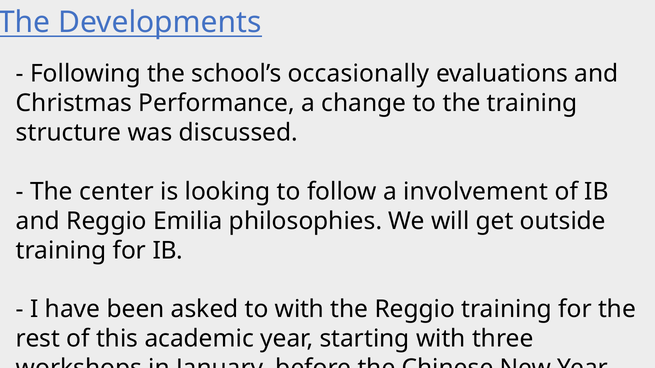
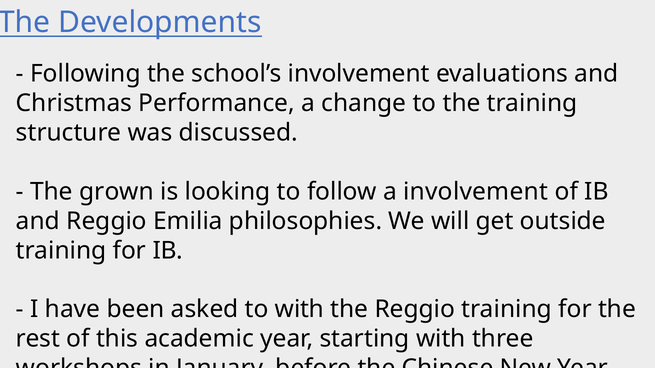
school’s occasionally: occasionally -> involvement (359, 74)
center: center -> grown (117, 192)
